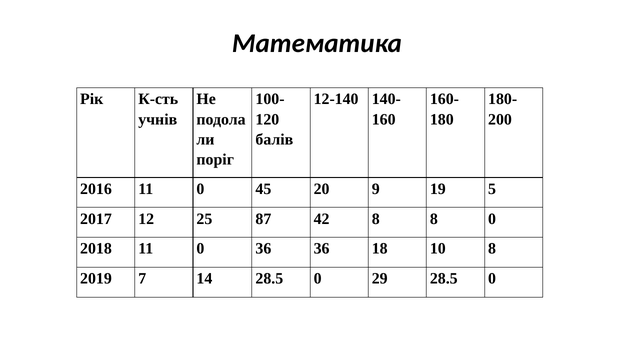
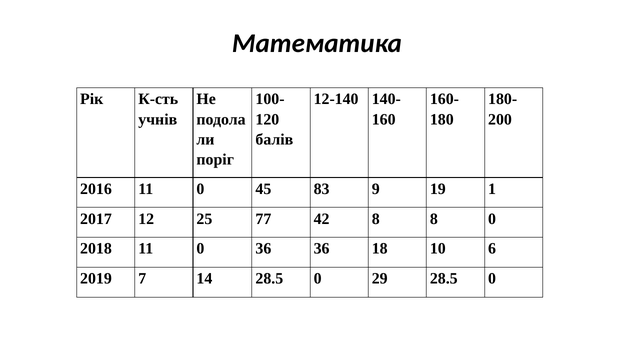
20: 20 -> 83 (322, 189)
5: 5 -> 1 (492, 189)
87: 87 -> 77 (263, 219)
10 8: 8 -> 6 (492, 249)
